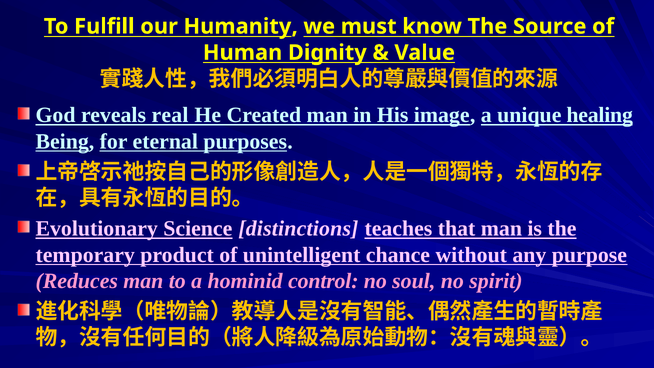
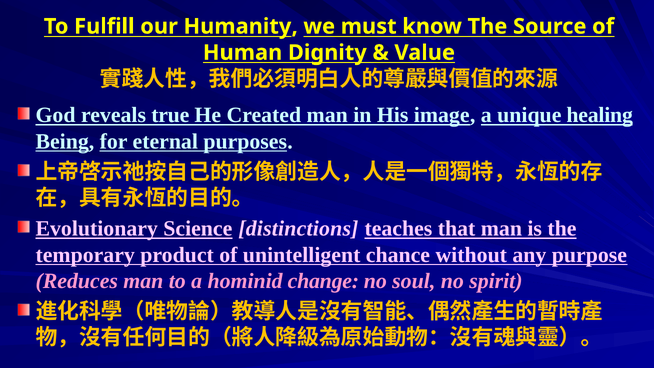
real: real -> true (170, 115)
control: control -> change (323, 281)
